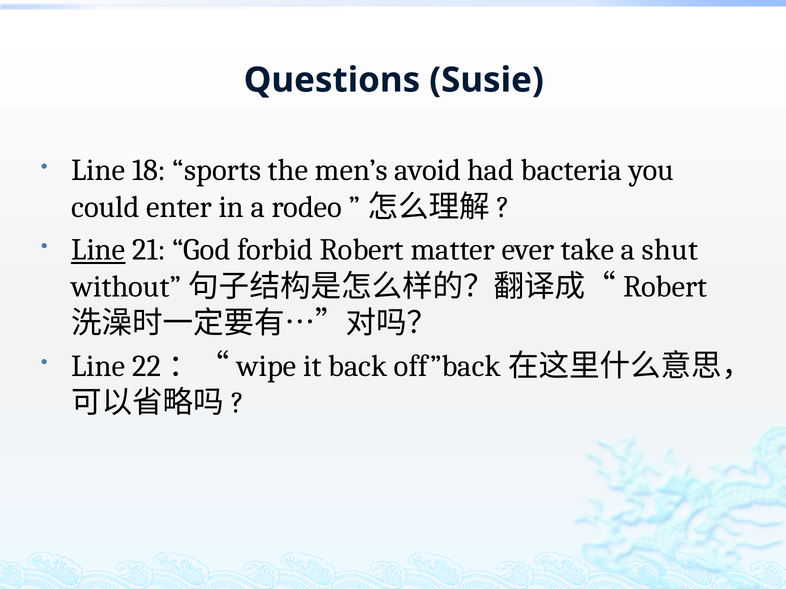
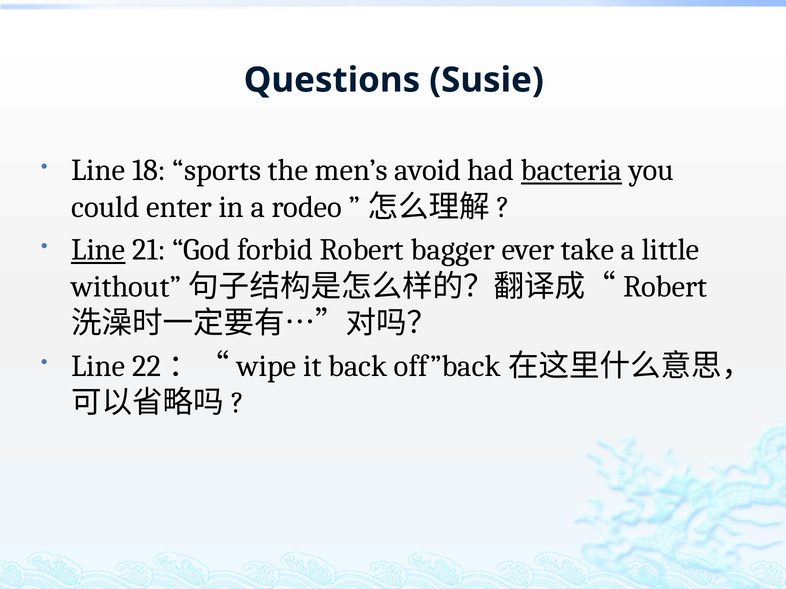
bacteria underline: none -> present (571, 171)
matter: matter -> bagger (453, 250)
shut: shut -> little (670, 250)
